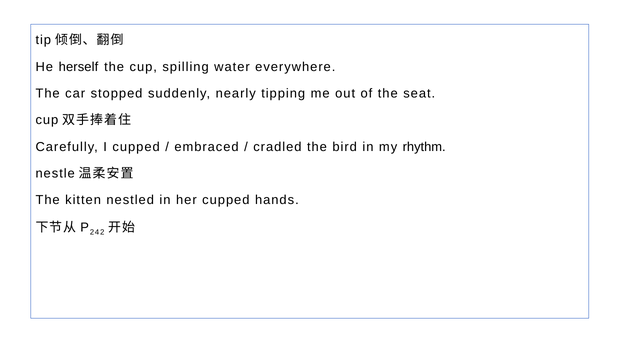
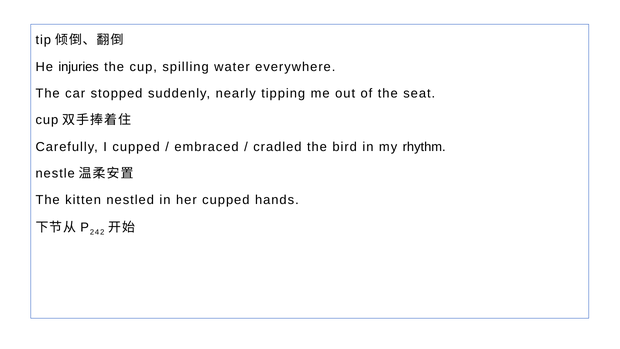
herself: herself -> injuries (79, 67)
